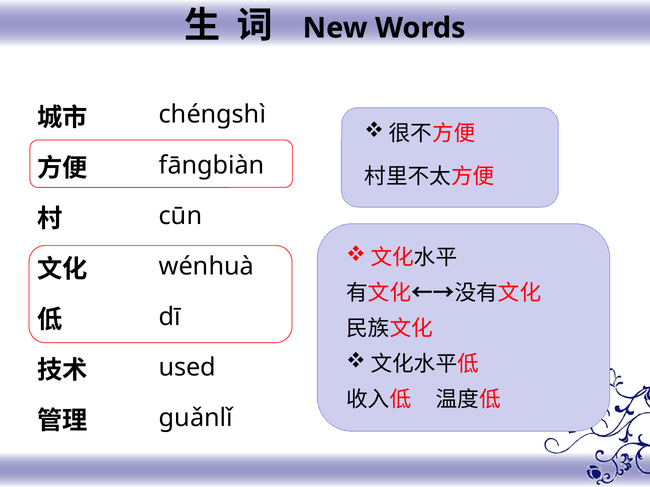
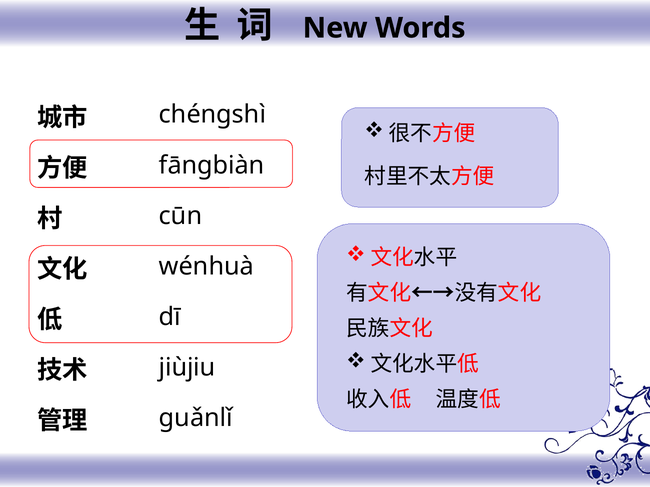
used: used -> jiùjiu (187, 368)
